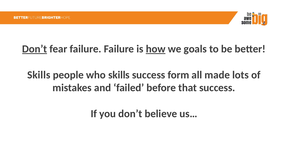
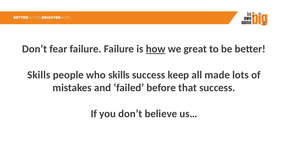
Don’t underline: present -> none (35, 49)
goals: goals -> great (195, 49)
form: form -> keep (178, 75)
